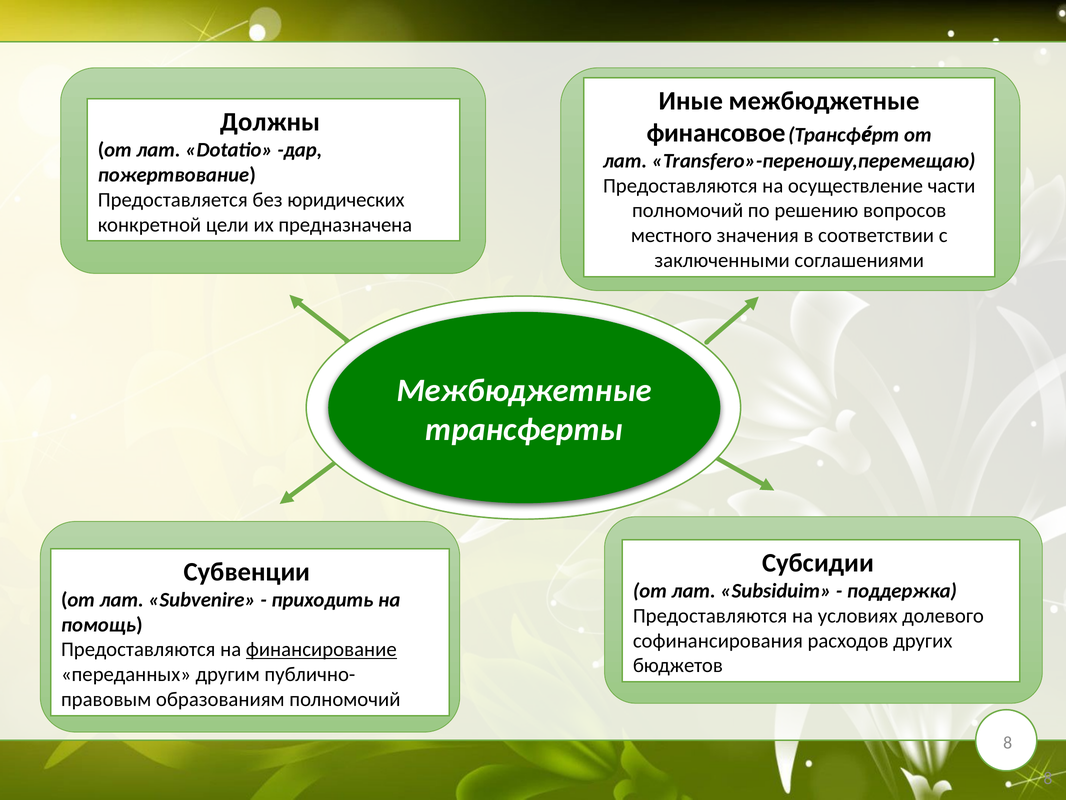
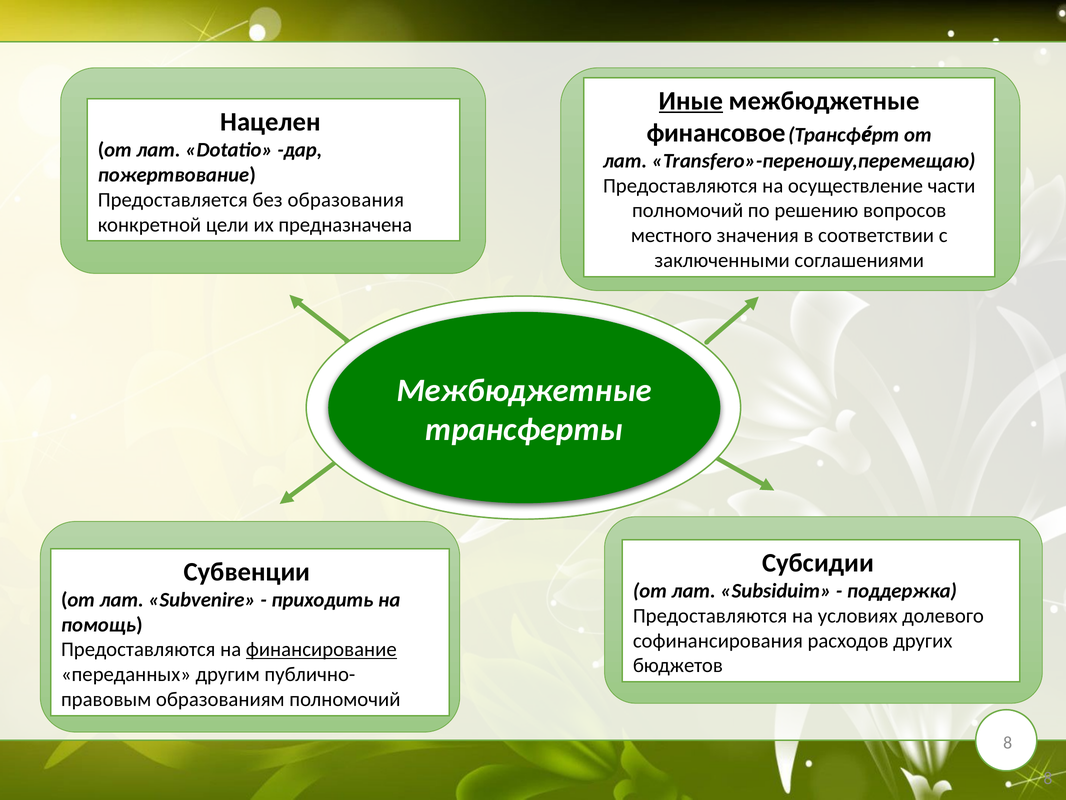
Иные underline: none -> present (691, 101)
Должны: Должны -> Нацелен (270, 122)
юридических: юридических -> образования (346, 200)
